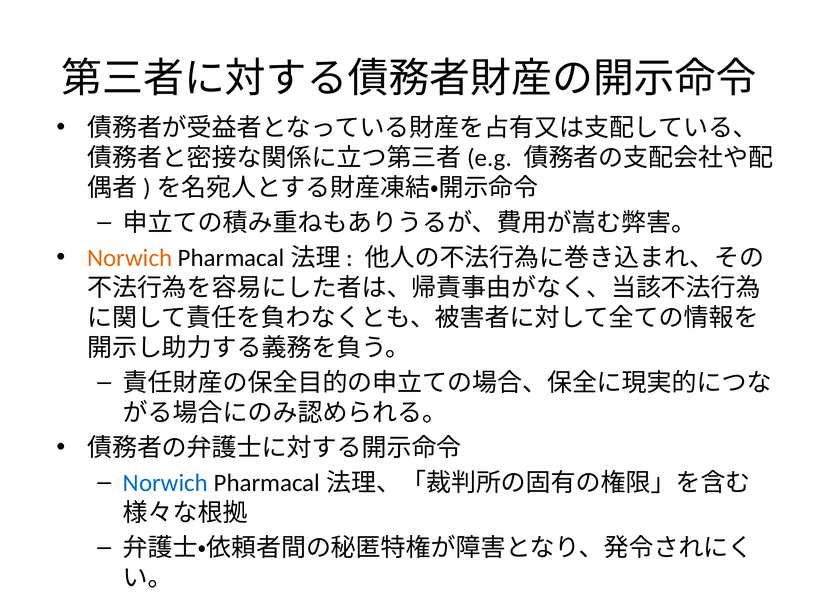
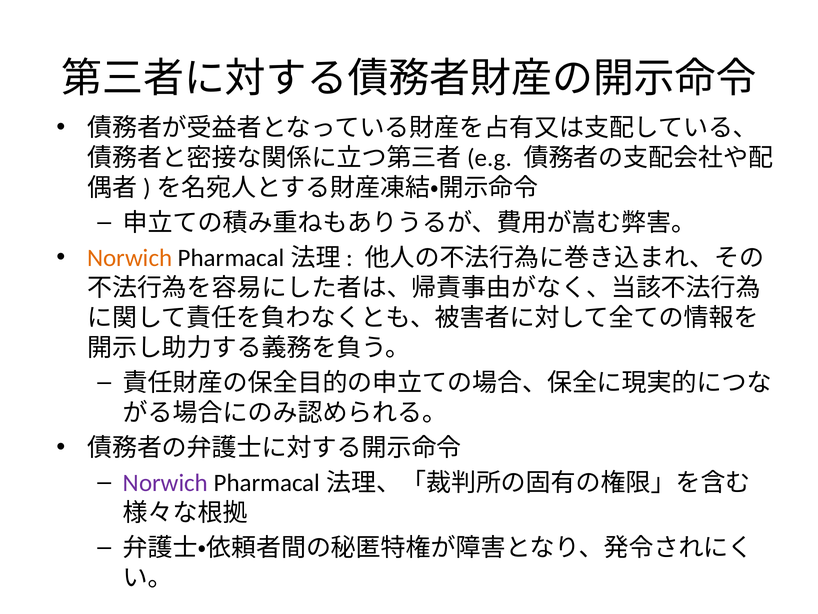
Norwich colour: blue -> purple (166, 483)
